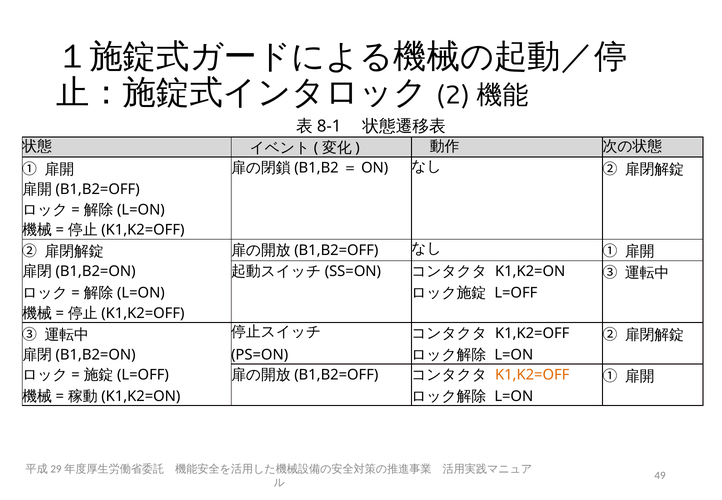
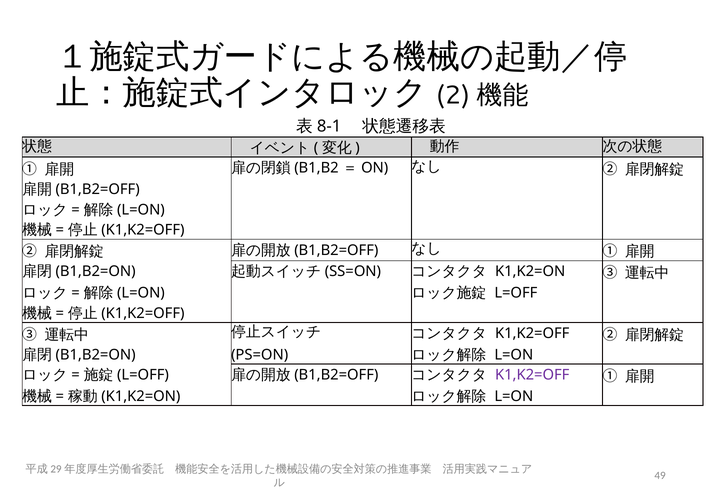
K1,K2=OFF colour: orange -> purple (532, 375)
